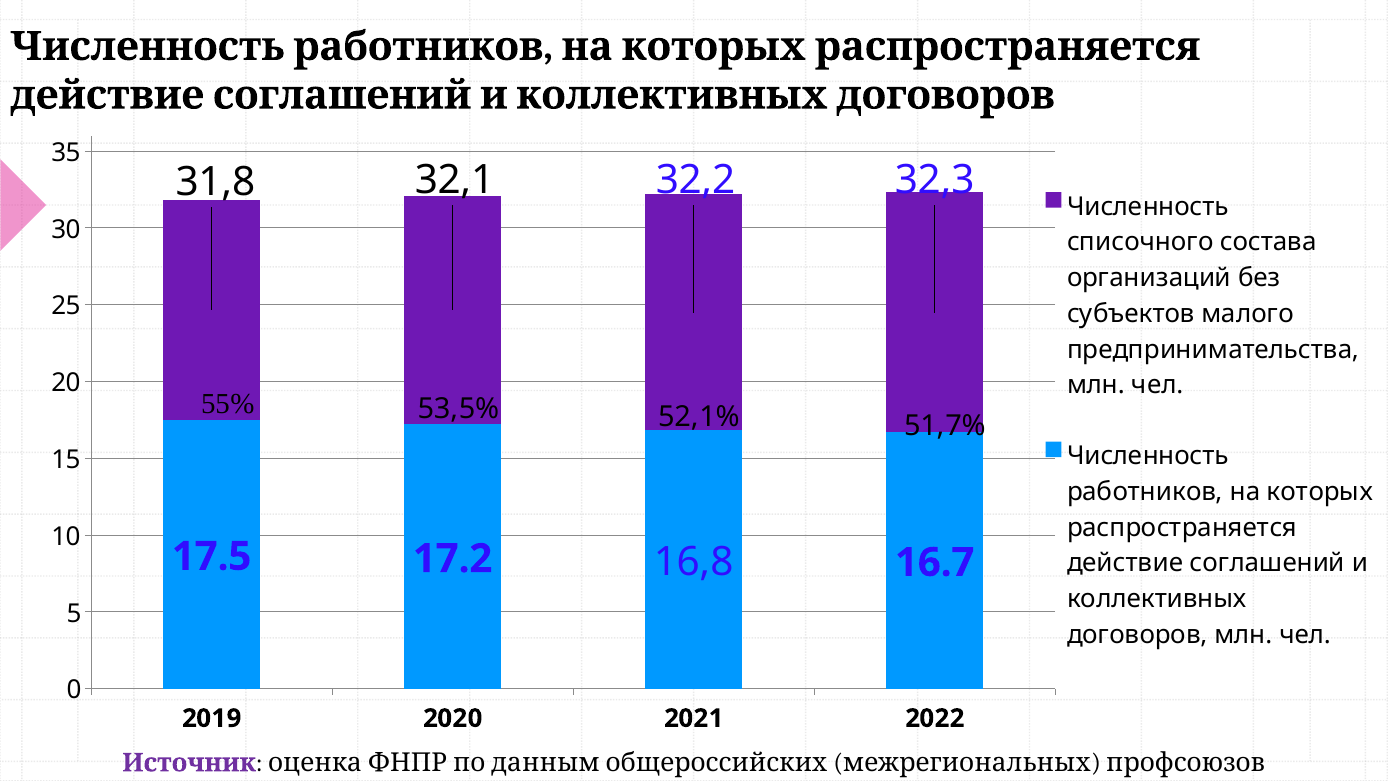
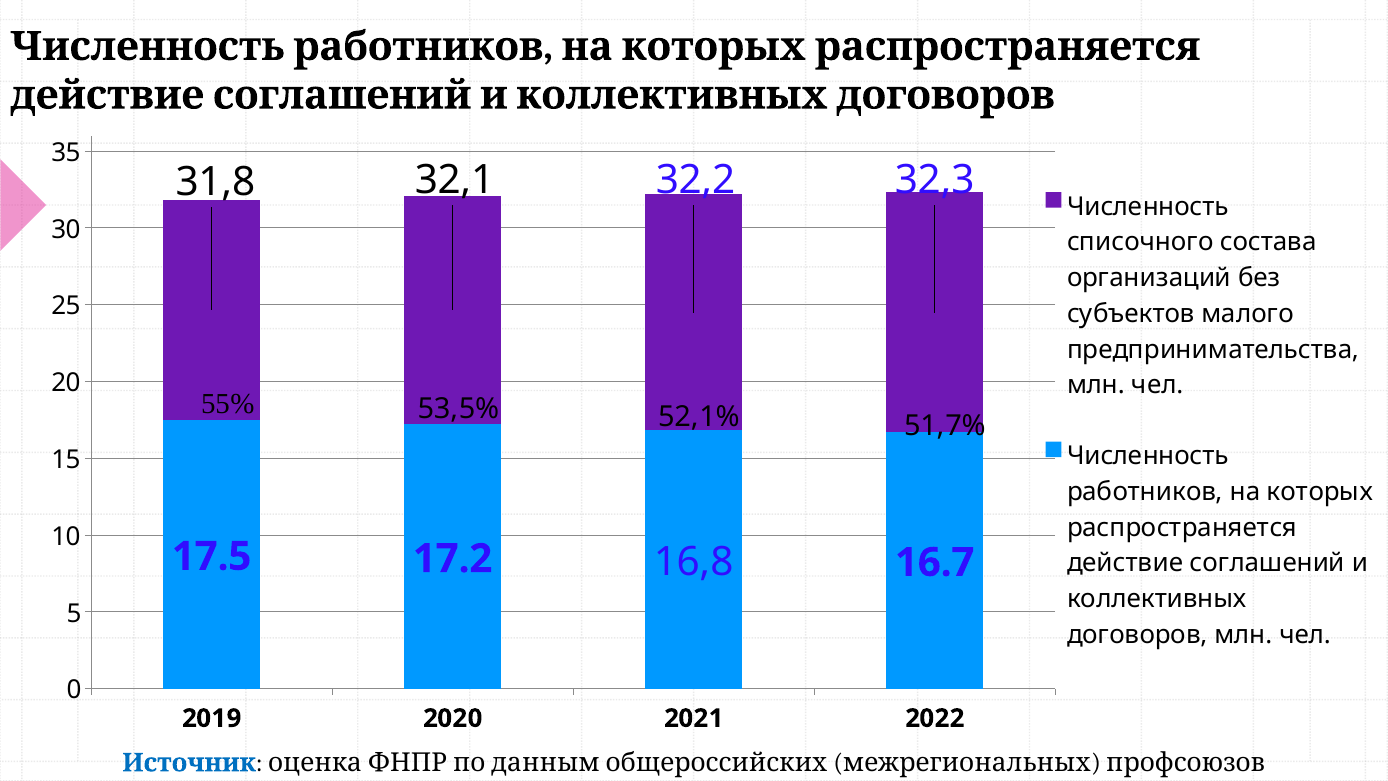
Источник colour: purple -> blue (189, 763)
